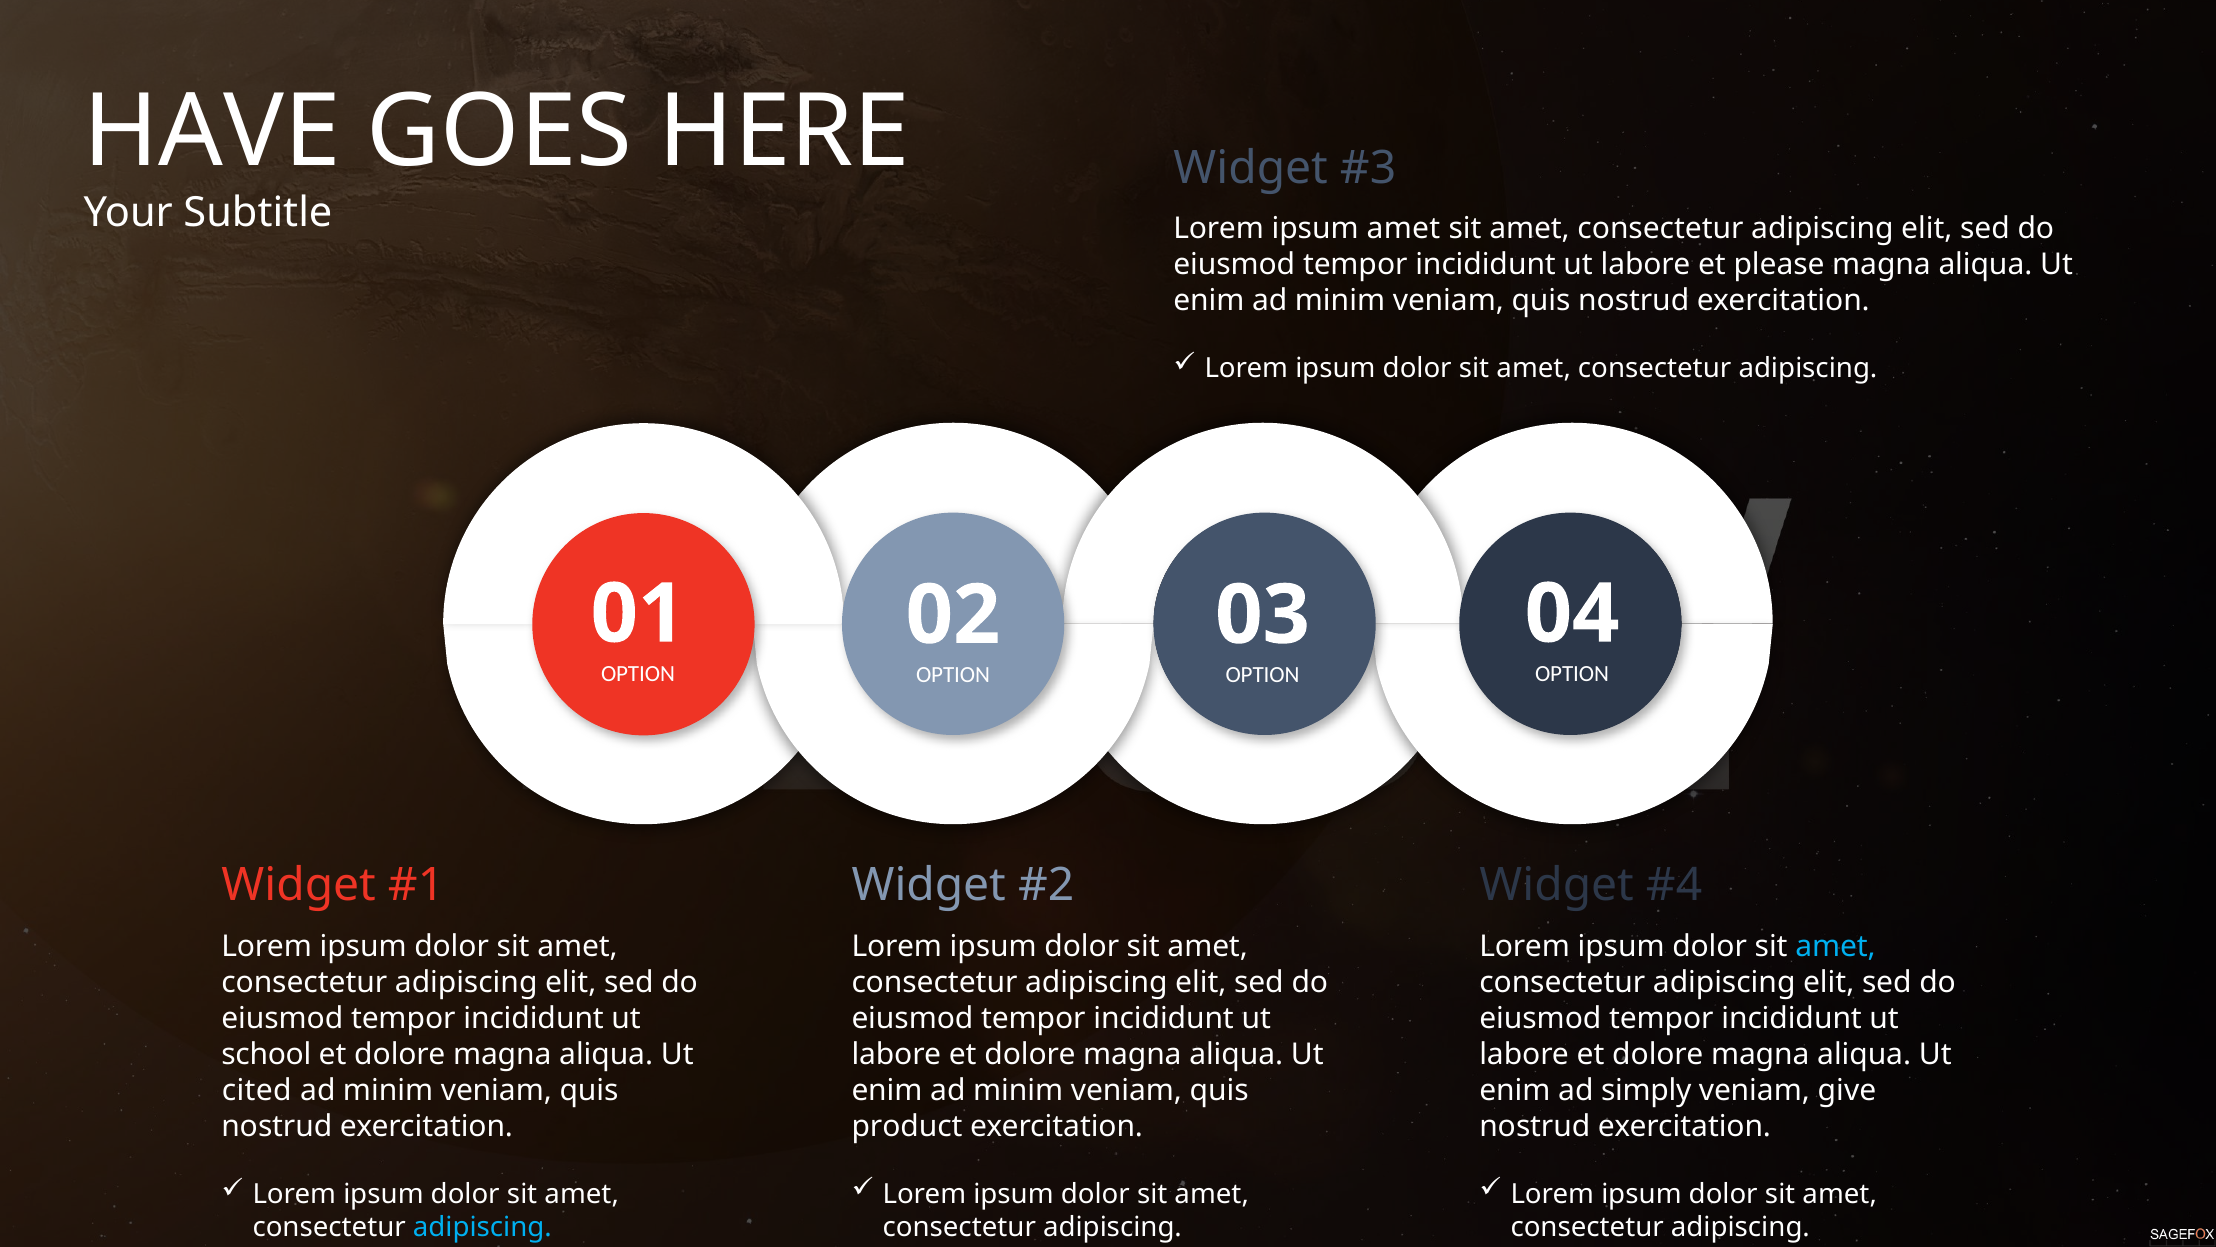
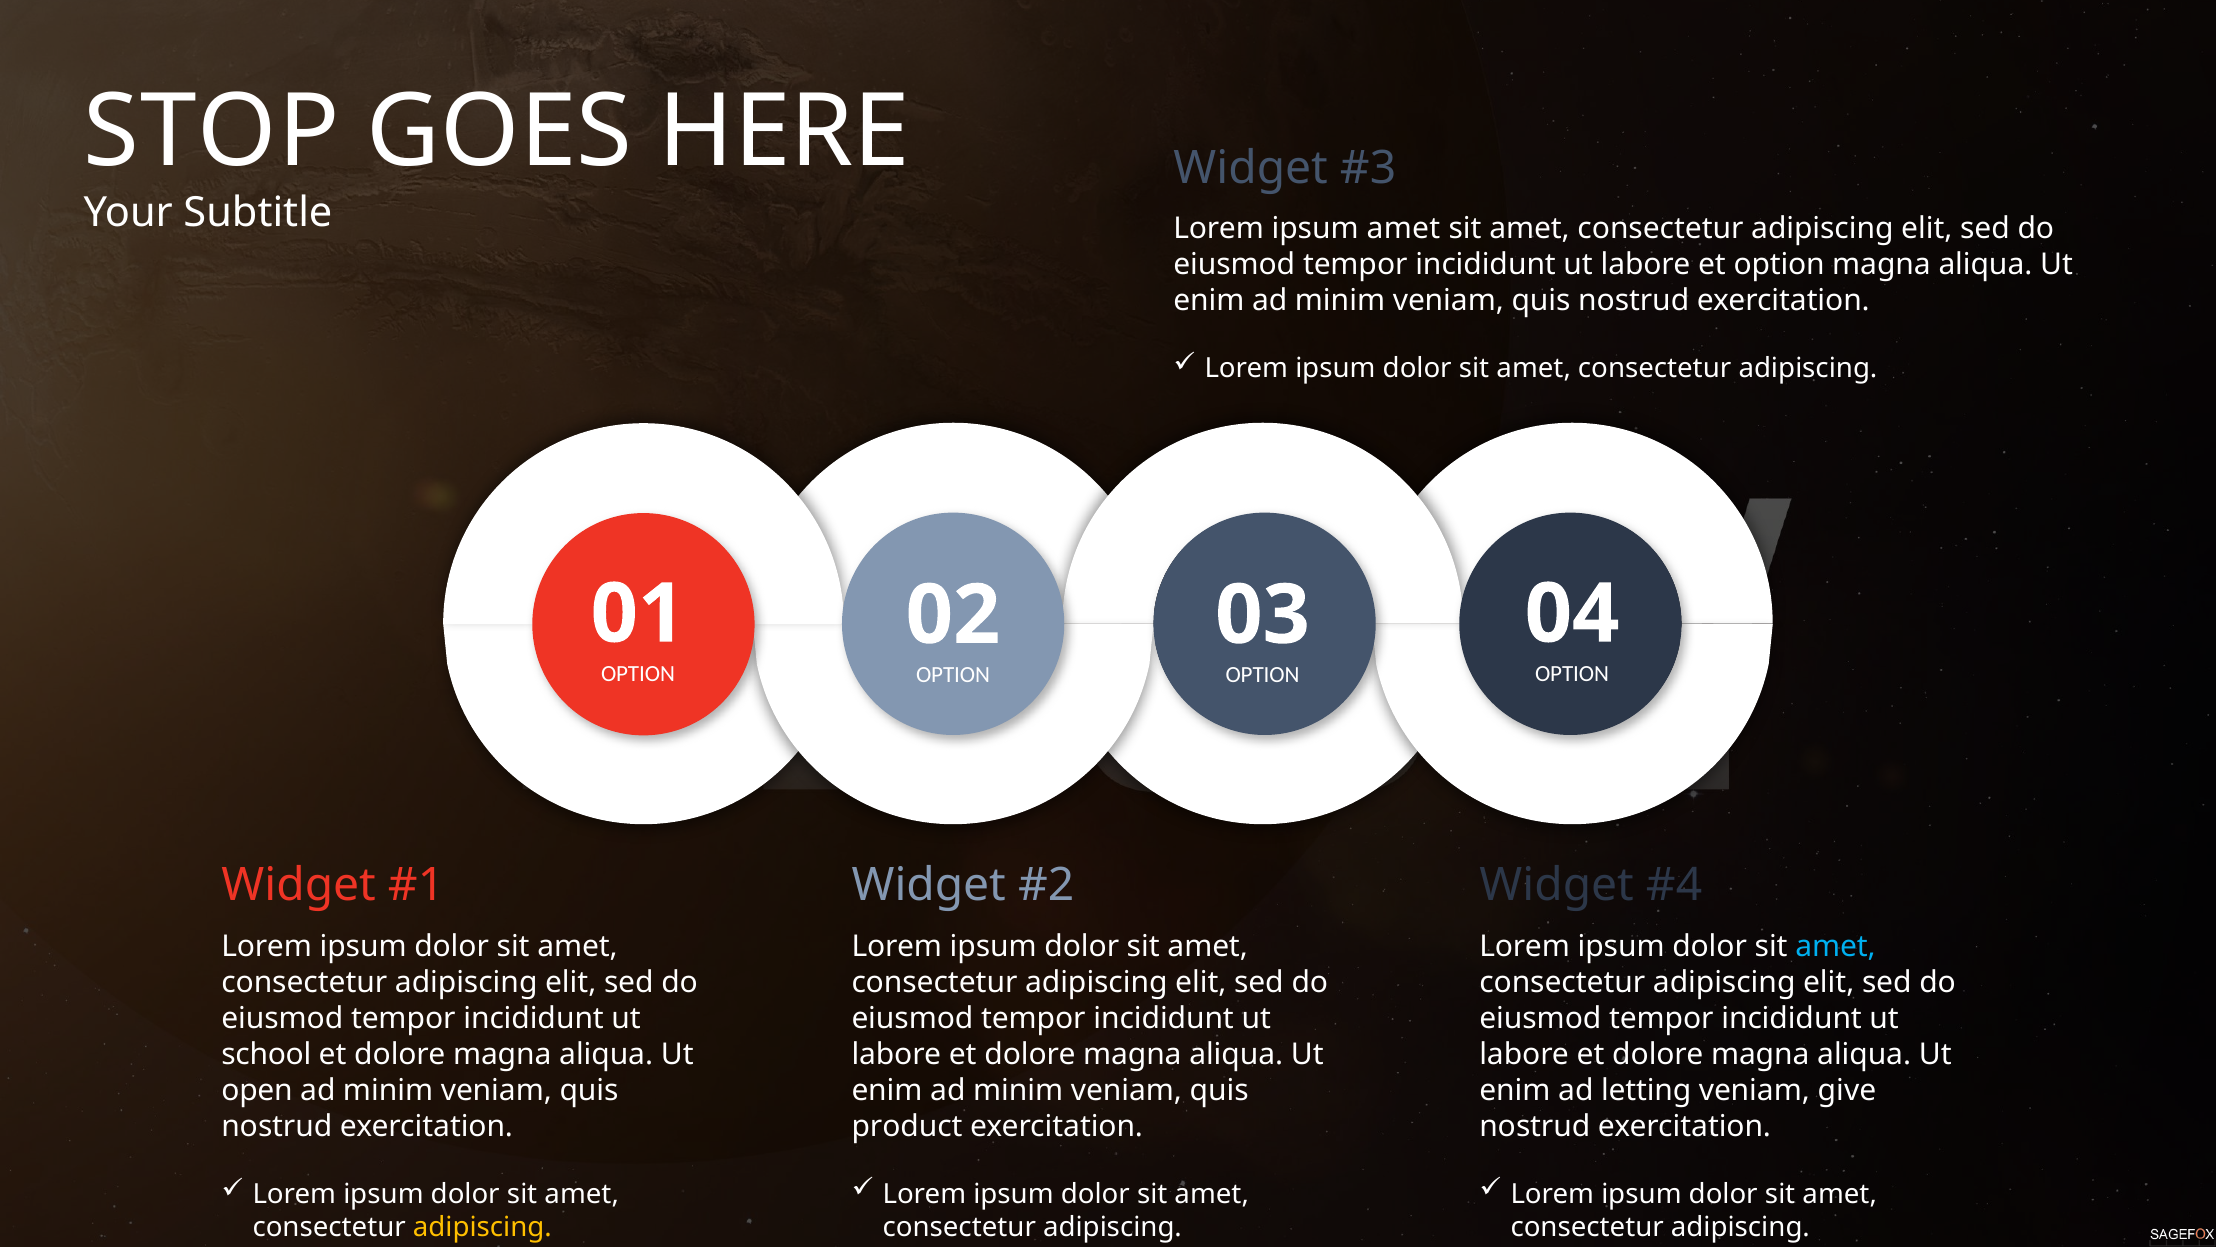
HAVE: HAVE -> STOP (212, 132)
et please: please -> option (1779, 265)
simply: simply -> letting (1646, 1090)
cited: cited -> open (257, 1090)
adipiscing colour: light blue -> yellow (482, 1227)
